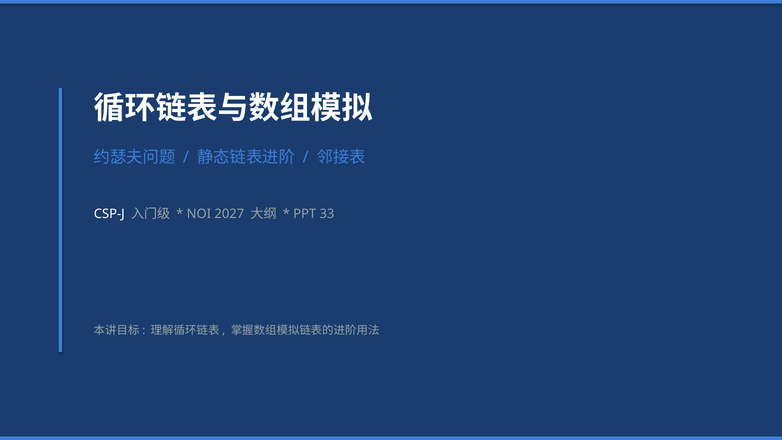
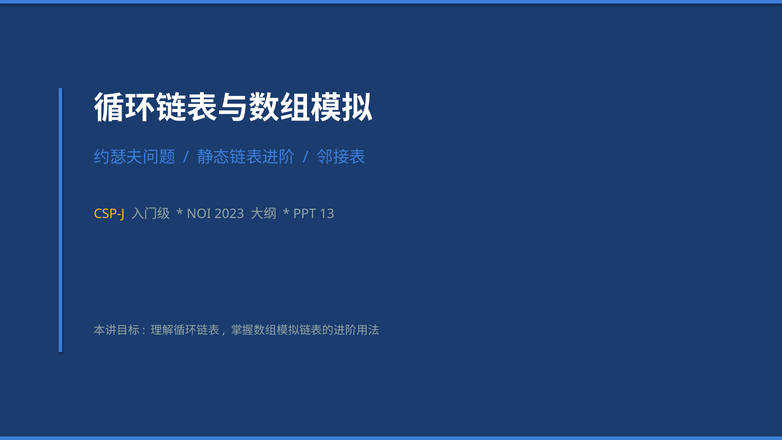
CSP-J colour: white -> yellow (109, 214)
2027: 2027 -> 2023 (229, 214)
33: 33 -> 13 (327, 214)
